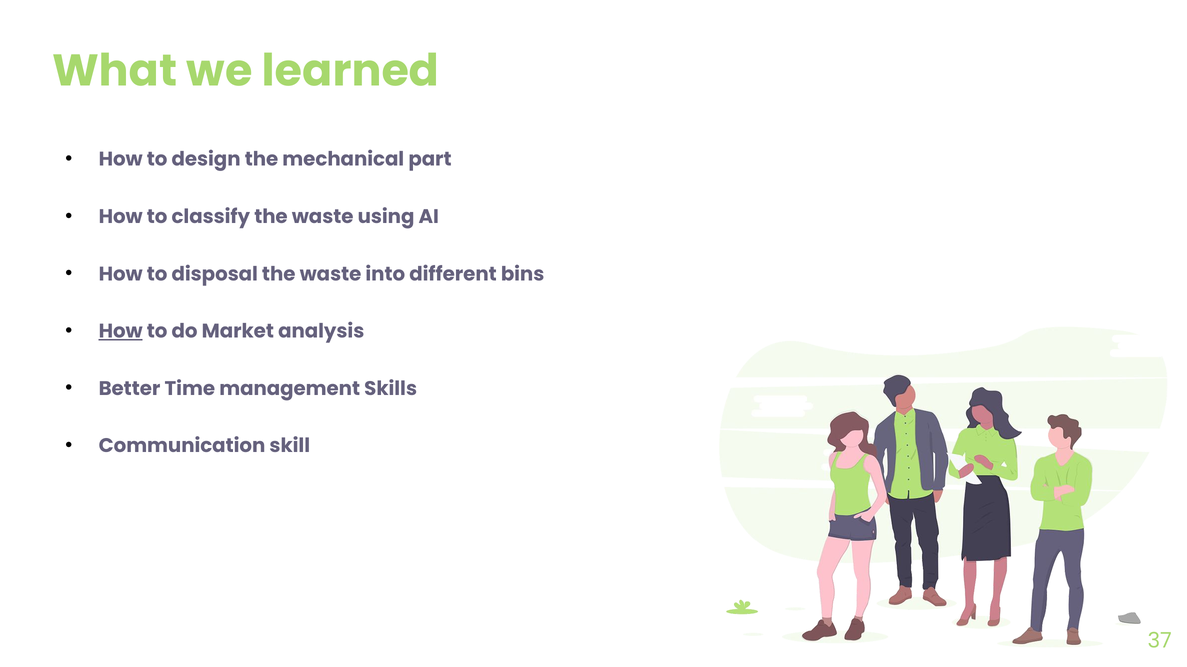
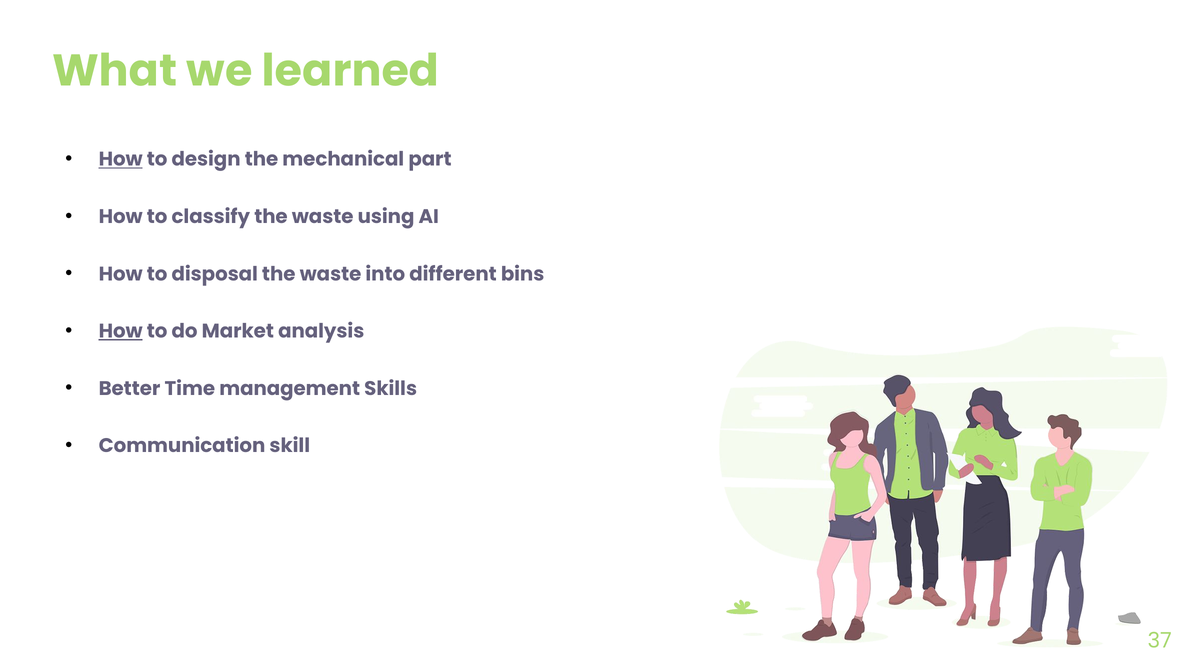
How underline: none -> present (121, 160)
